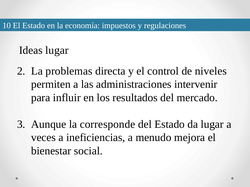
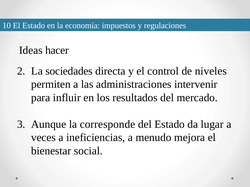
Ideas lugar: lugar -> hacer (57, 50)
problemas: problemas -> sociedades (69, 71)
